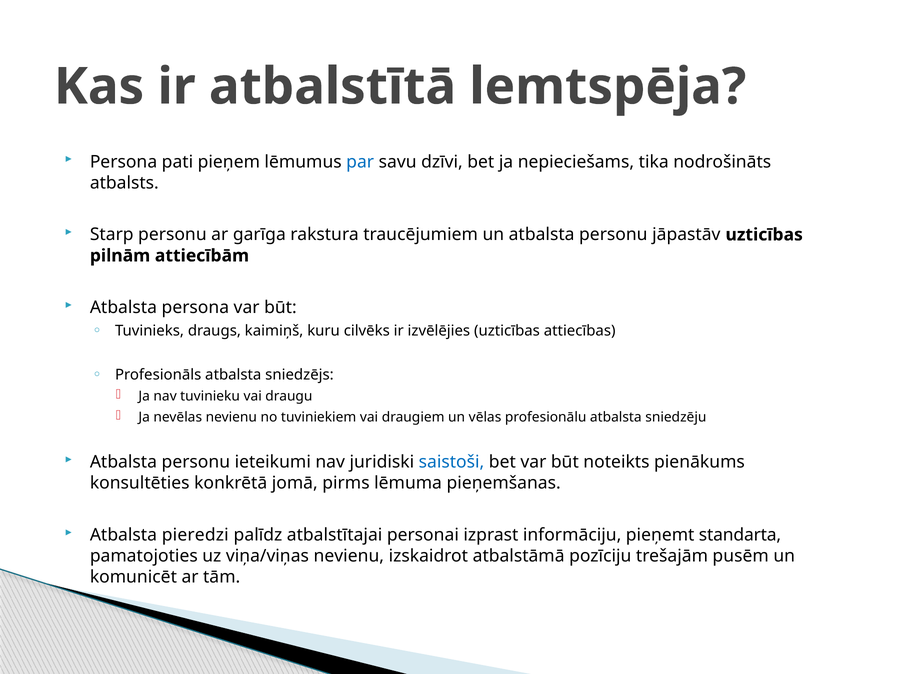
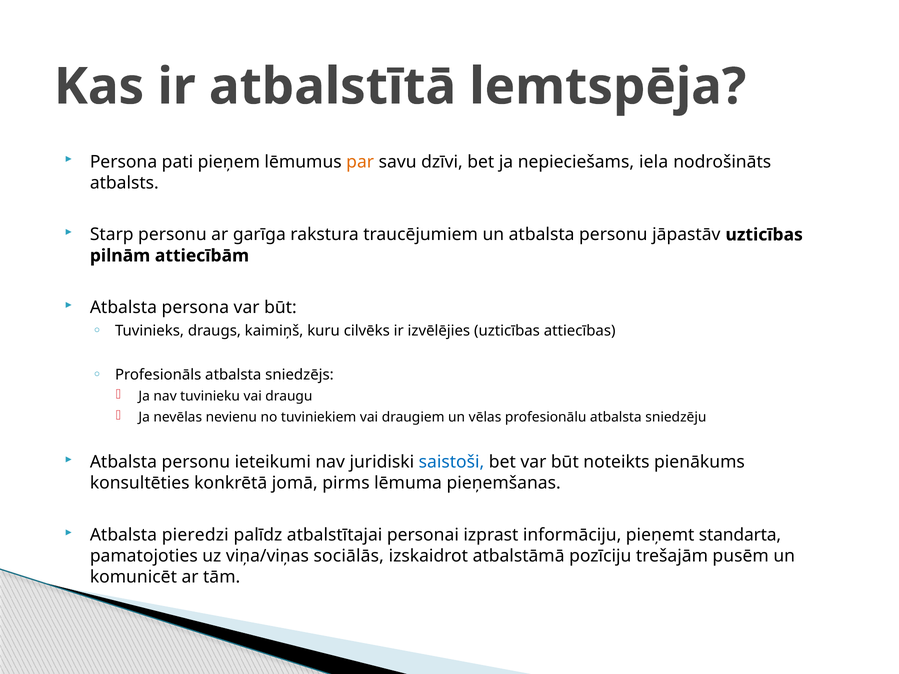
par colour: blue -> orange (360, 162)
tika: tika -> iela (654, 162)
viņa/viņas nevienu: nevienu -> sociālās (349, 556)
